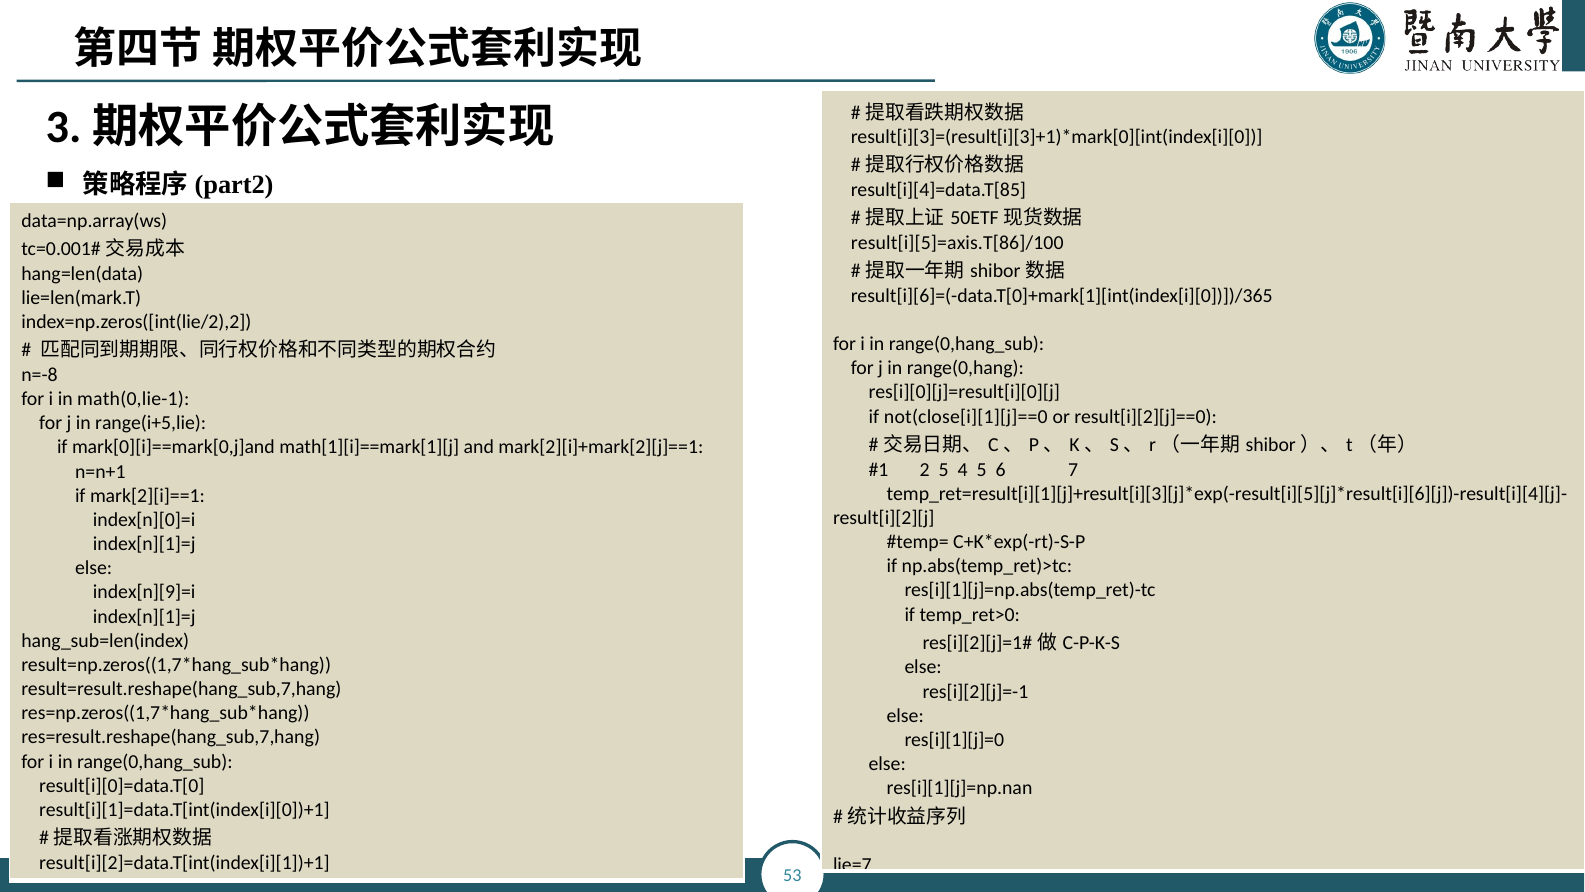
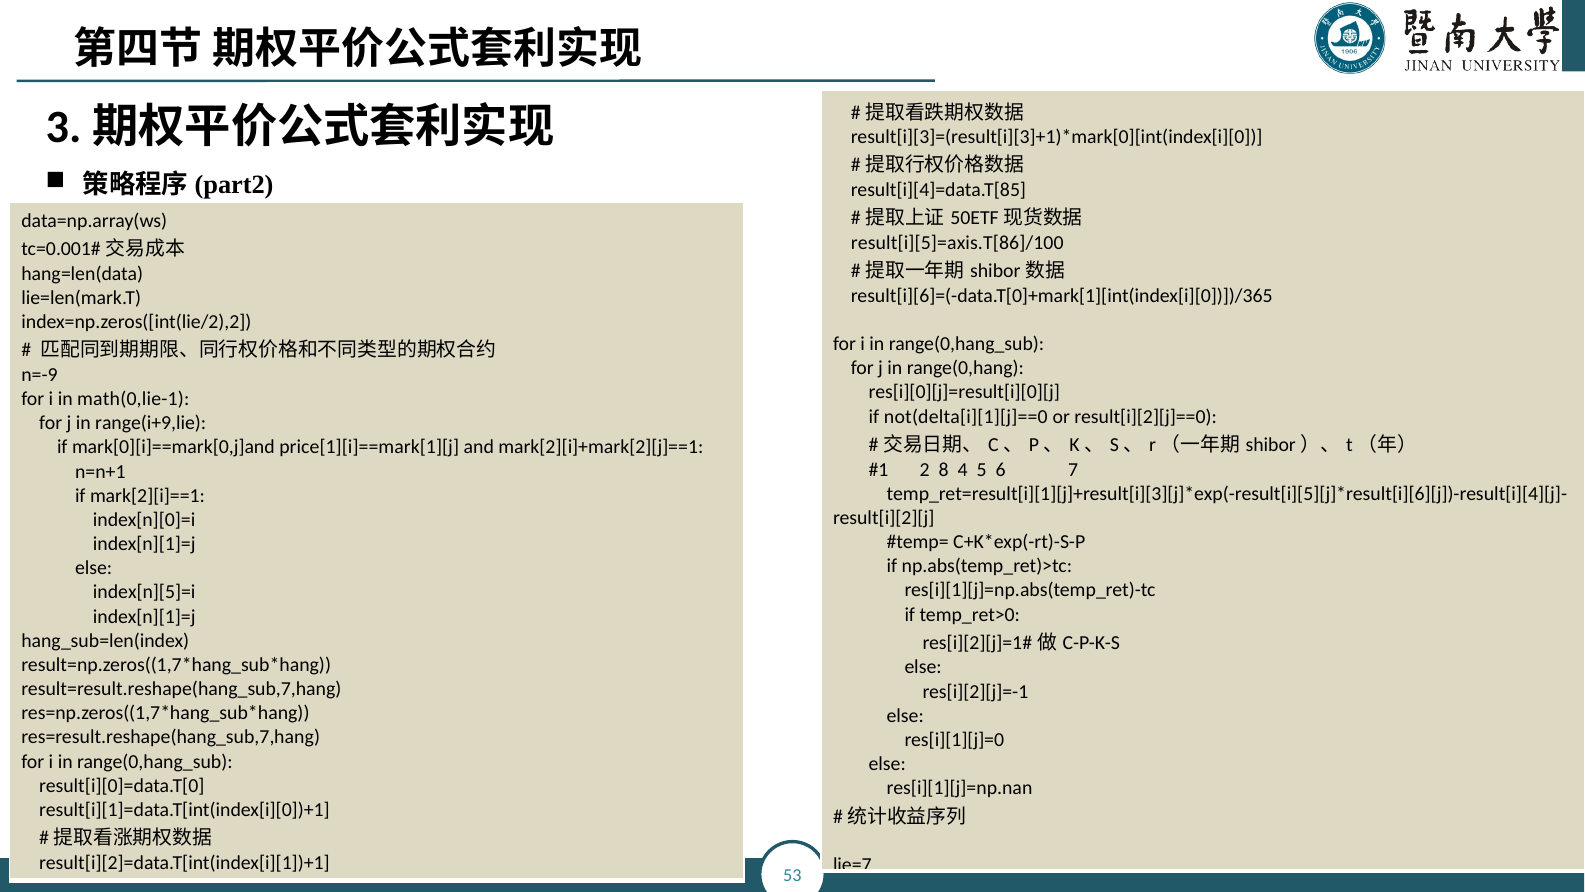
n=-8: n=-8 -> n=-9 (40, 375)
not(close[i][1][j]==0: not(close[i][1][j]==0 -> not(delta[i][1][j]==0 (966, 417)
range(i+5,lie: range(i+5,lie -> range(i+9,lie (151, 423)
math[1][i]==mark[1][j: math[1][i]==mark[1][j -> price[1][i]==mark[1][j (369, 447)
2 5: 5 -> 8 (944, 469)
index[n][9]=i: index[n][9]=i -> index[n][5]=i (144, 592)
